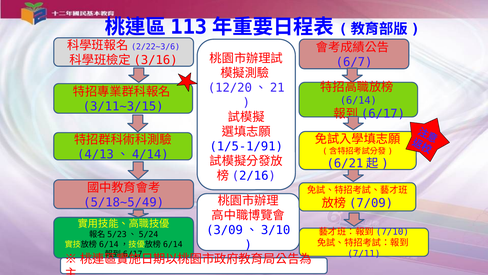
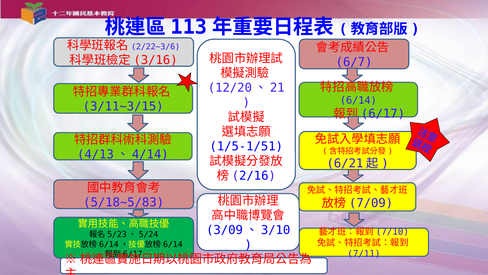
1/5-1/91: 1/5-1/91 -> 1/5-1/51 (246, 146)
5/18~5/49: 5/18~5/49 -> 5/18~5/83 (124, 202)
